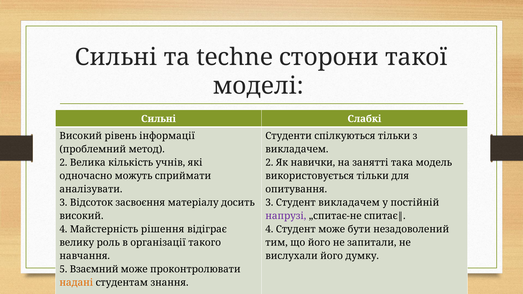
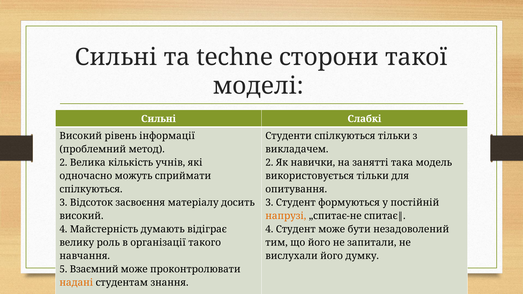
аналізувати: аналізувати -> спілкуються (91, 190)
Студент викладачем: викладачем -> формуються (349, 203)
напрузі colour: purple -> orange (286, 216)
рішення: рішення -> думають (163, 230)
